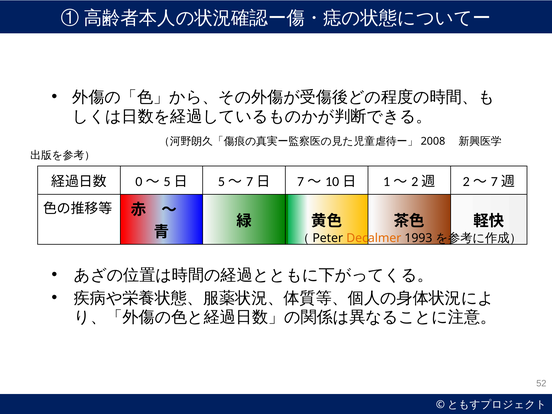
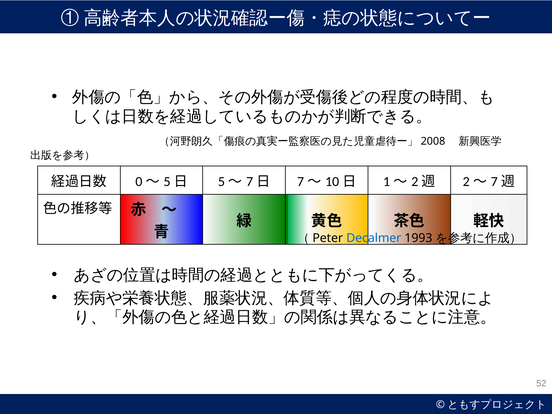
Decalmer colour: orange -> blue (374, 238)
